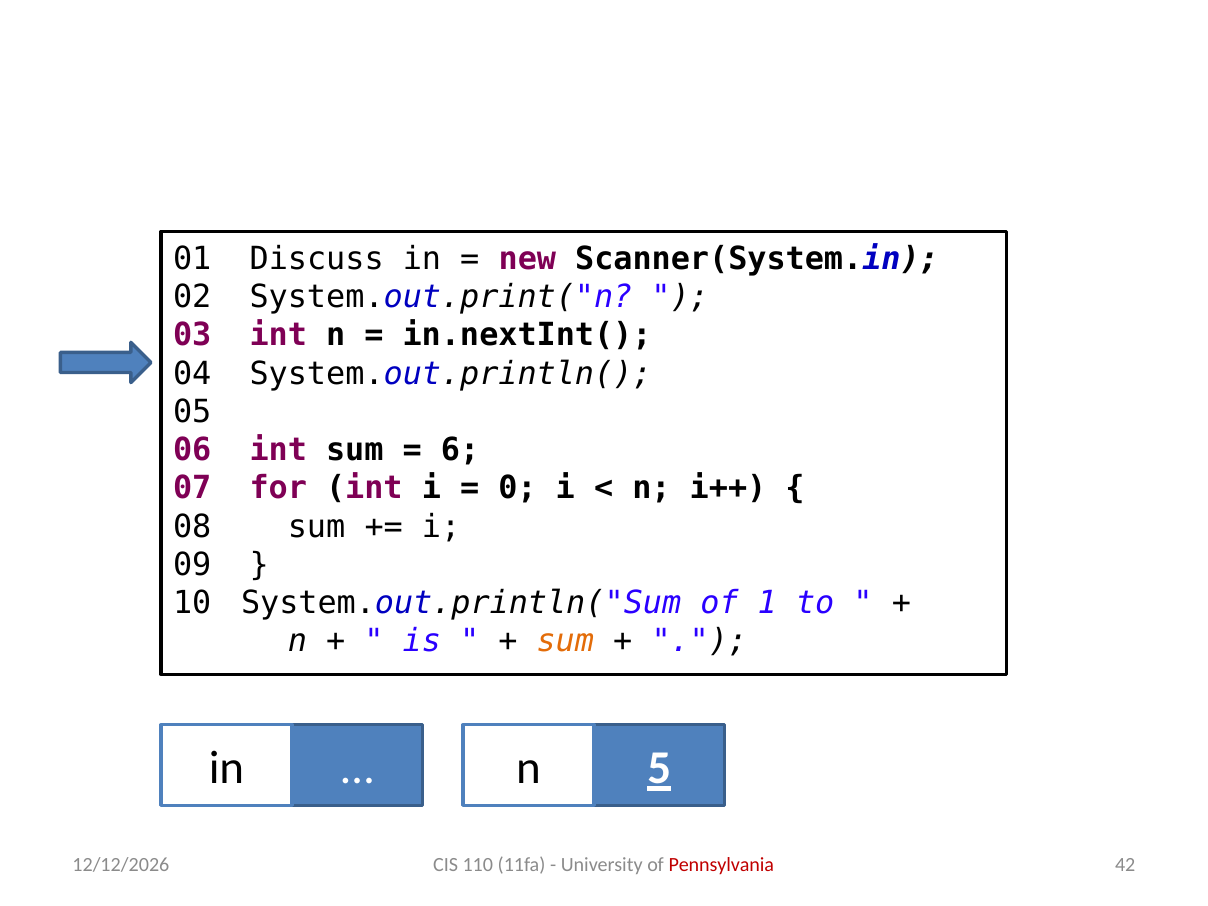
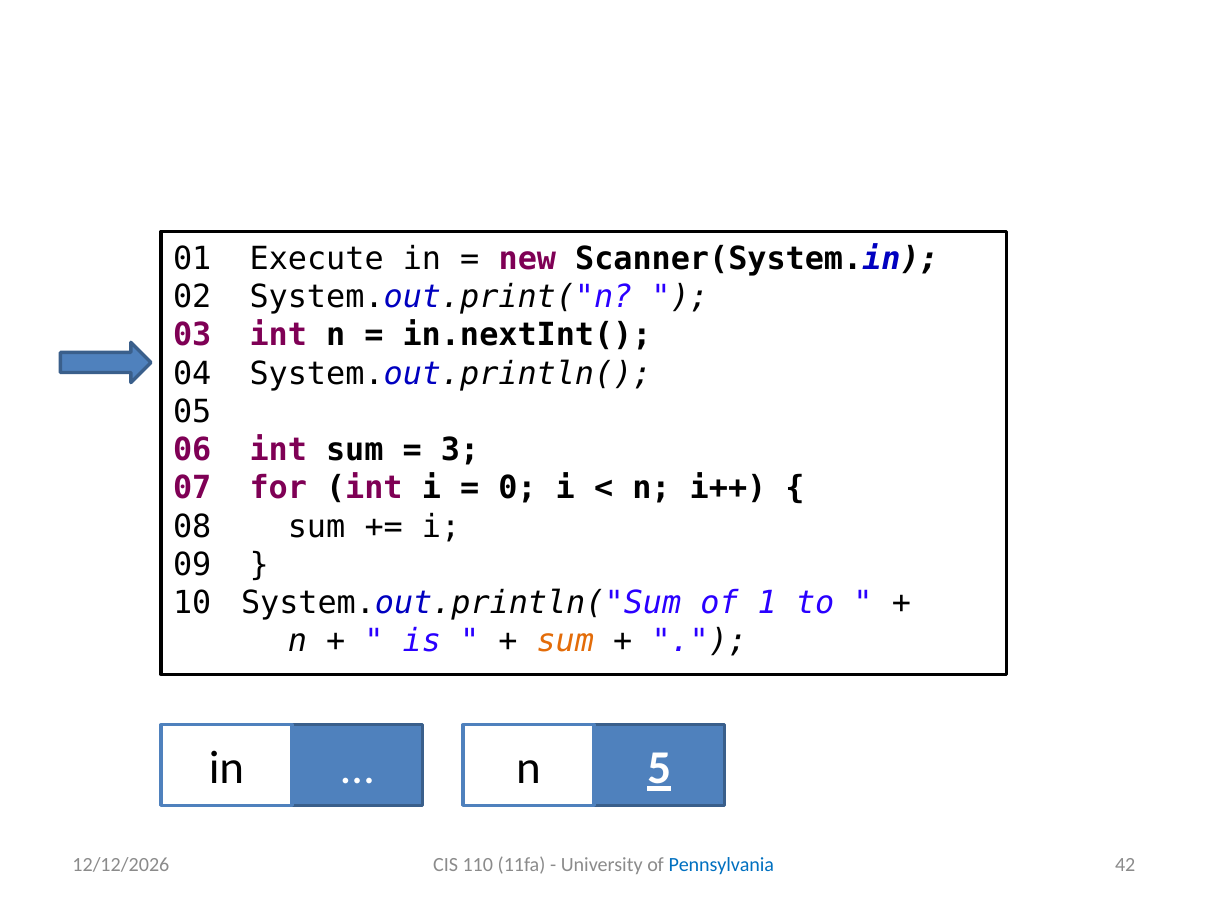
Discuss: Discuss -> Execute (317, 259)
6: 6 -> 3 (460, 450)
Pennsylvania colour: red -> blue (721, 865)
